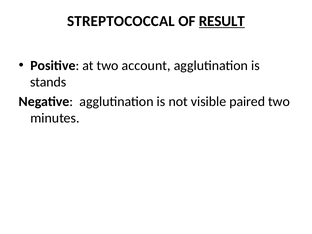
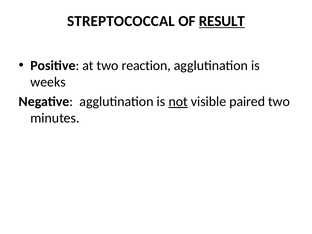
account: account -> reaction (146, 65)
stands: stands -> weeks (48, 82)
not underline: none -> present (178, 102)
